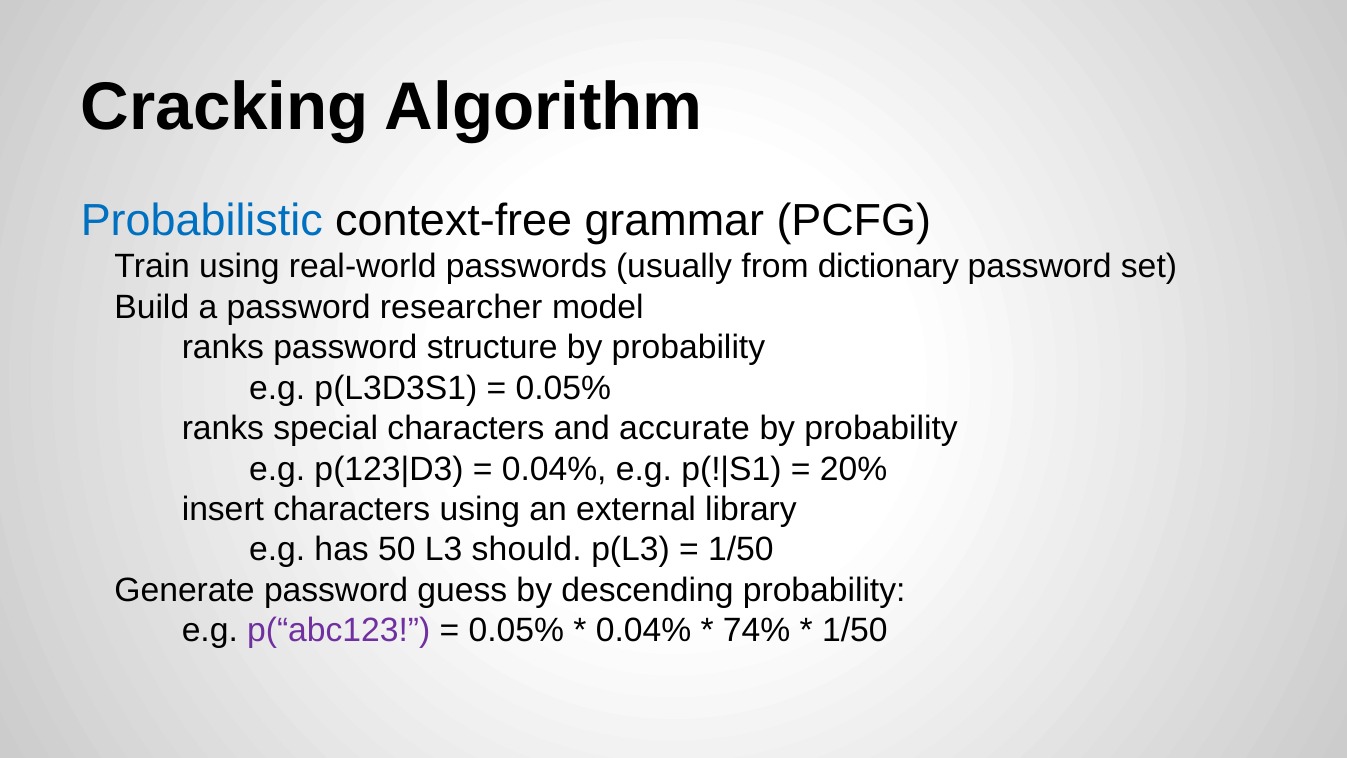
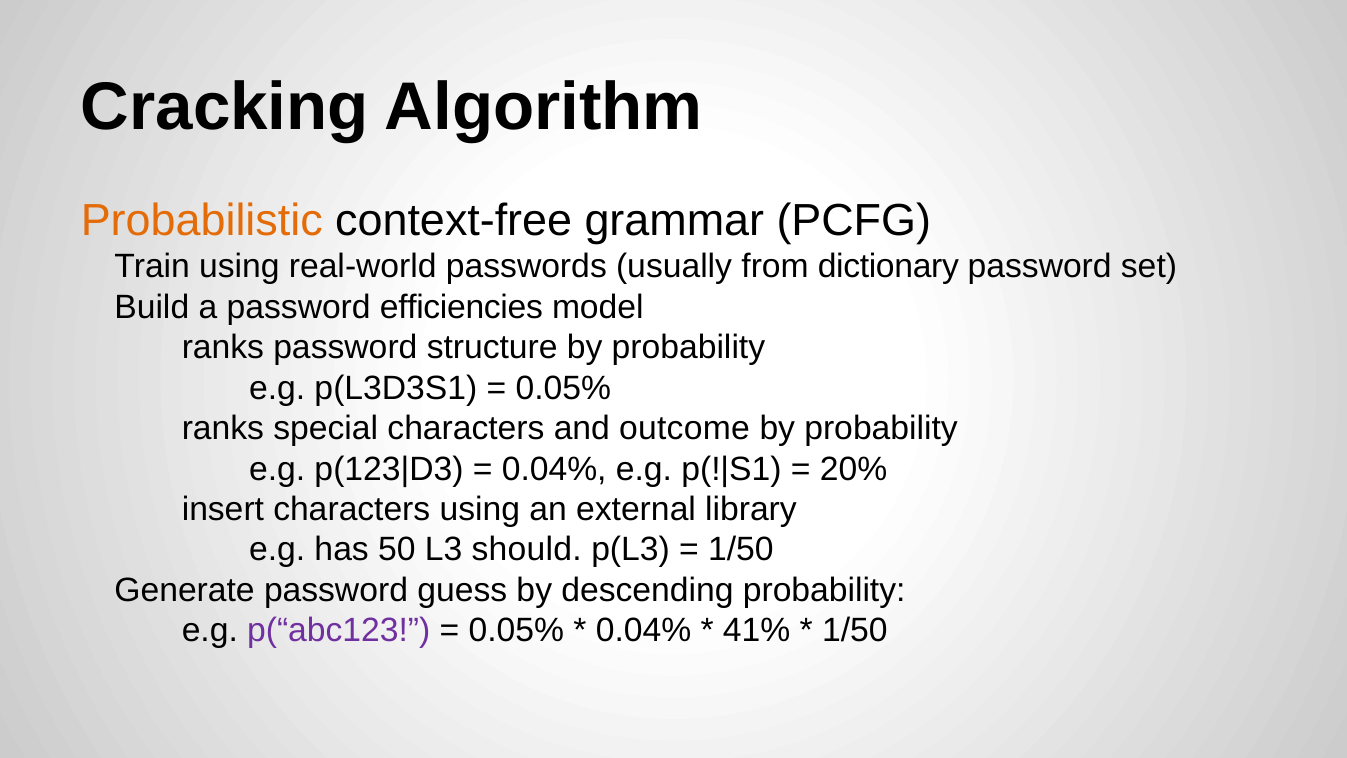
Probabilistic colour: blue -> orange (202, 220)
researcher: researcher -> efficiencies (461, 307)
accurate: accurate -> outcome (685, 428)
74%: 74% -> 41% (757, 630)
